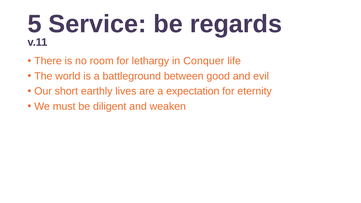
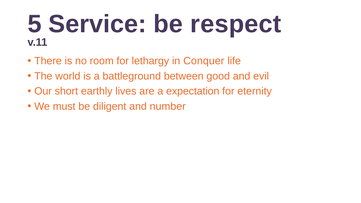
regards: regards -> respect (236, 24)
weaken: weaken -> number (168, 106)
